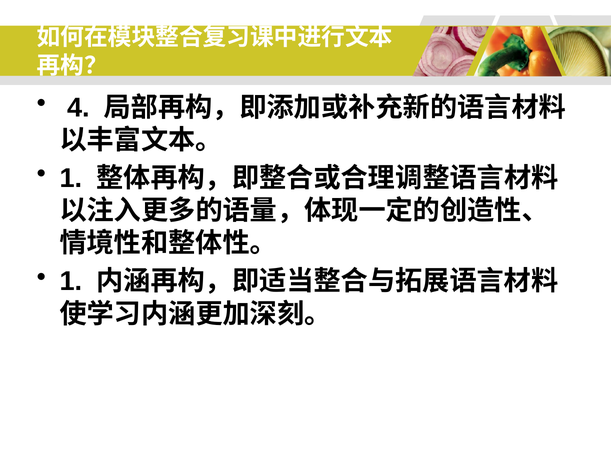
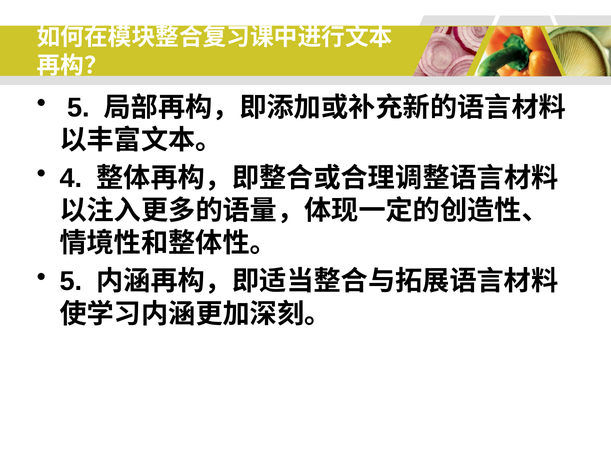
4: 4 -> 5 (78, 108)
1: 1 -> 4 (71, 178)
1: 1 -> 5 (71, 282)
